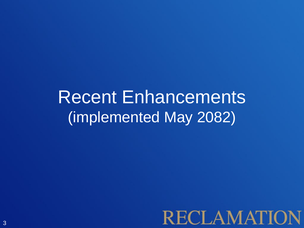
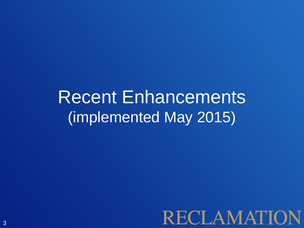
2082: 2082 -> 2015 (216, 117)
